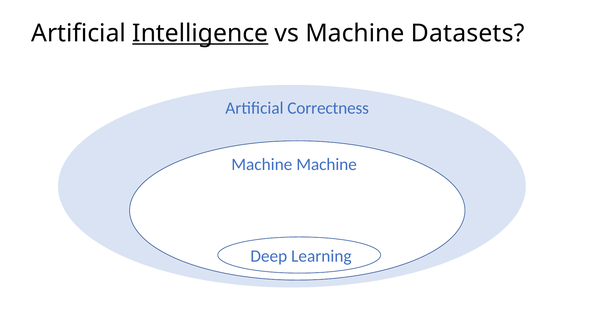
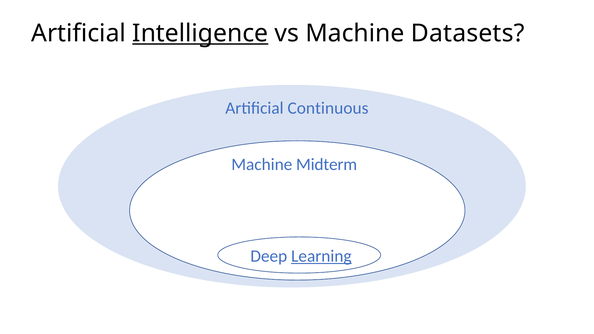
Correctness: Correctness -> Continuous (328, 108)
Machine Machine: Machine -> Midterm (327, 164)
Learning underline: none -> present (321, 256)
